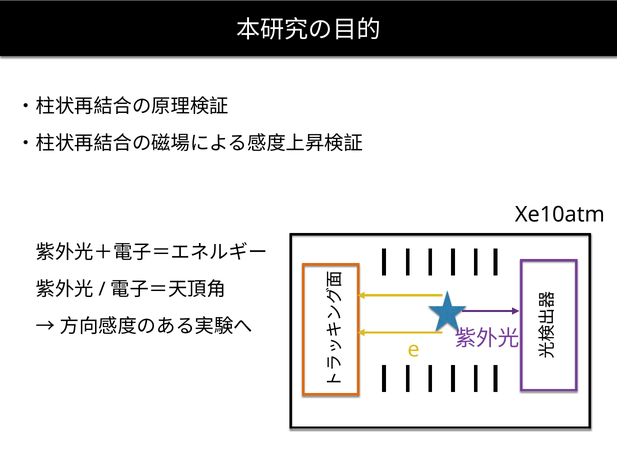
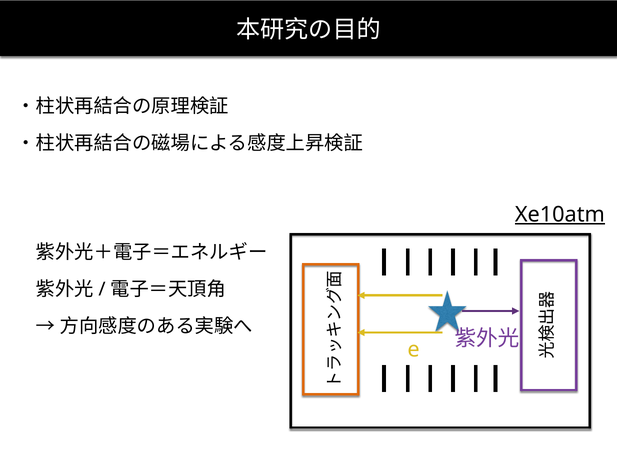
Xe10atm underline: none -> present (560, 214)
